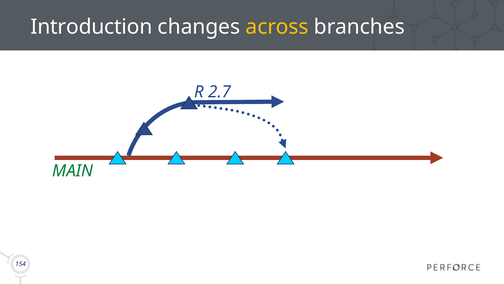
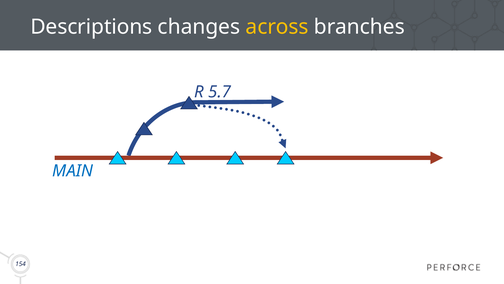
Introduction: Introduction -> Descriptions (91, 27)
2.7: 2.7 -> 5.7 (220, 92)
MAIN colour: green -> blue (73, 171)
